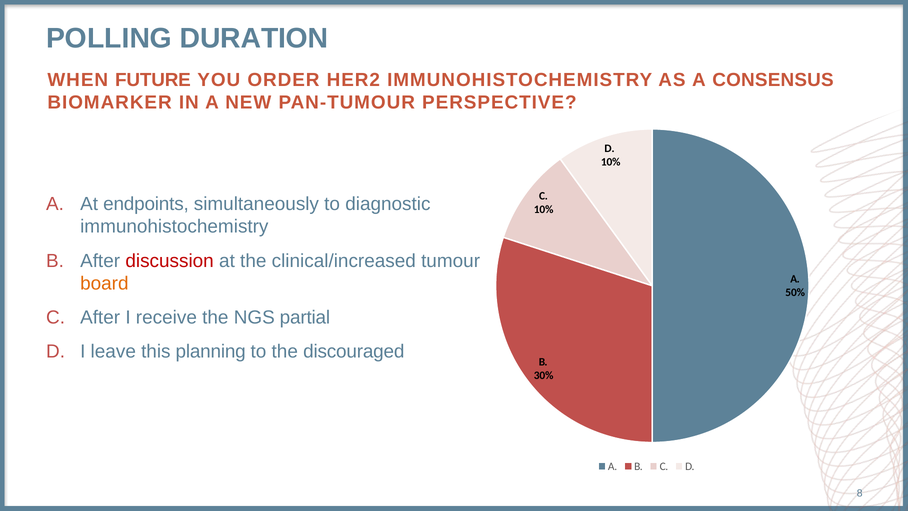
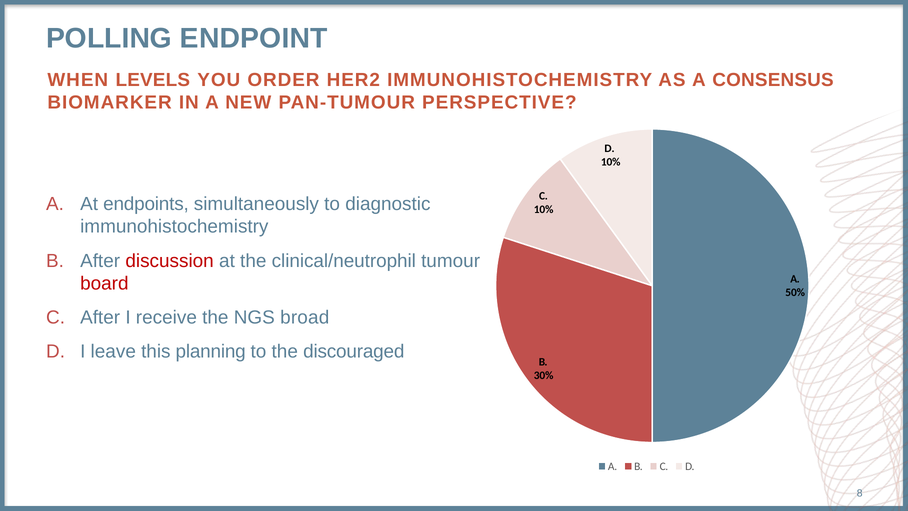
DURATION: DURATION -> ENDPOINT (254, 38)
FUTURE: FUTURE -> LEVELS (153, 80)
clinical/increased: clinical/increased -> clinical/neutrophil (344, 261)
board colour: orange -> red (104, 283)
partial: partial -> broad (305, 317)
